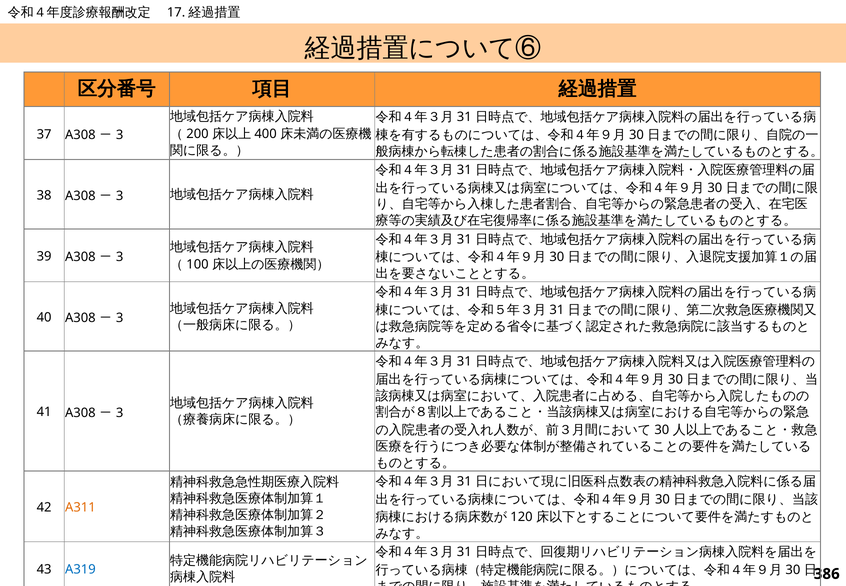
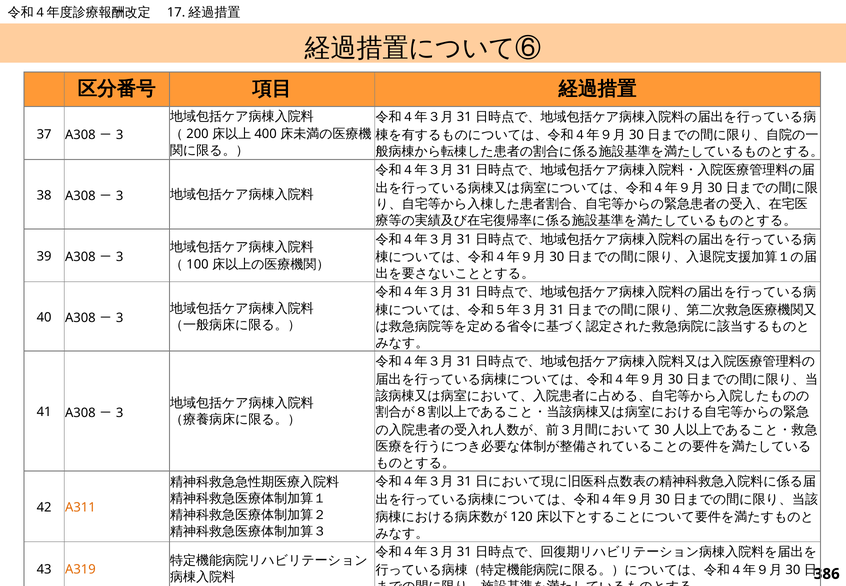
A319 colour: blue -> orange (80, 569)
